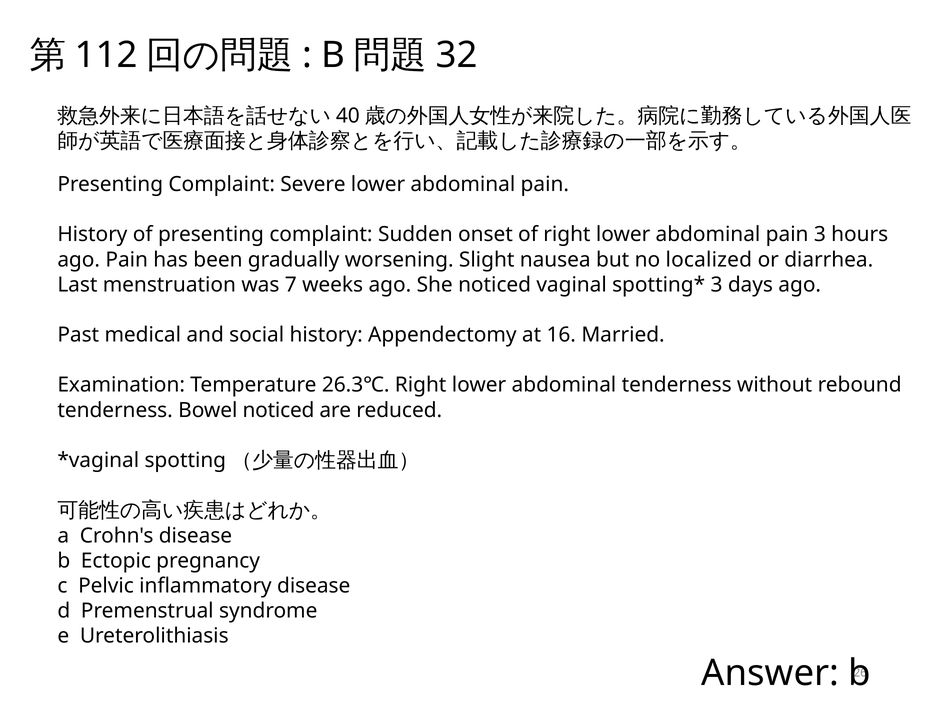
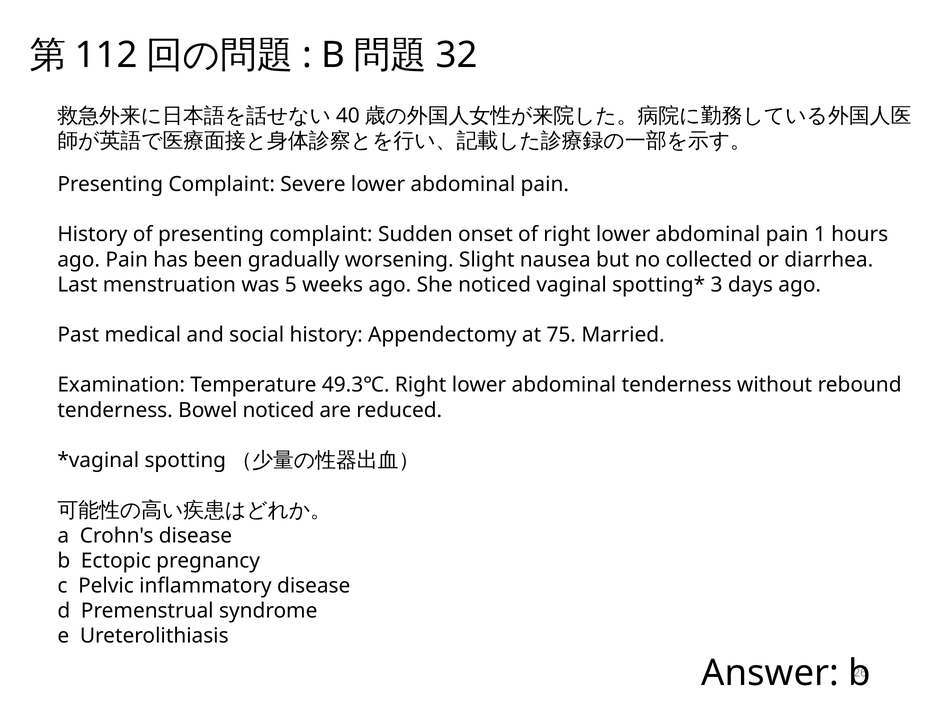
pain 3: 3 -> 1 (820, 234)
localized: localized -> collected (709, 260)
7: 7 -> 5 (291, 285)
16: 16 -> 75 (561, 335)
26.3℃: 26.3℃ -> 49.3℃ (356, 385)
